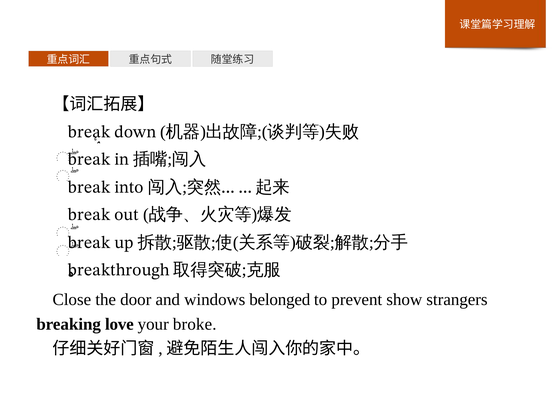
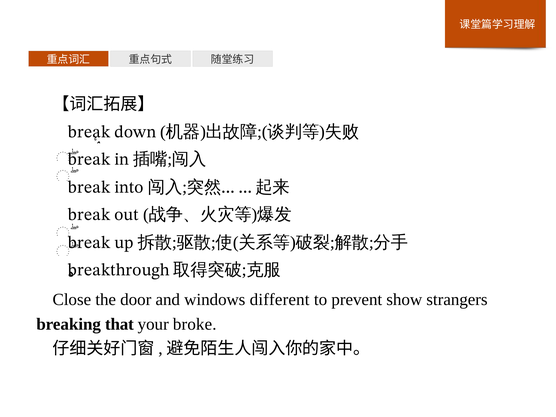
belonged: belonged -> different (280, 300)
love: love -> that (119, 324)
